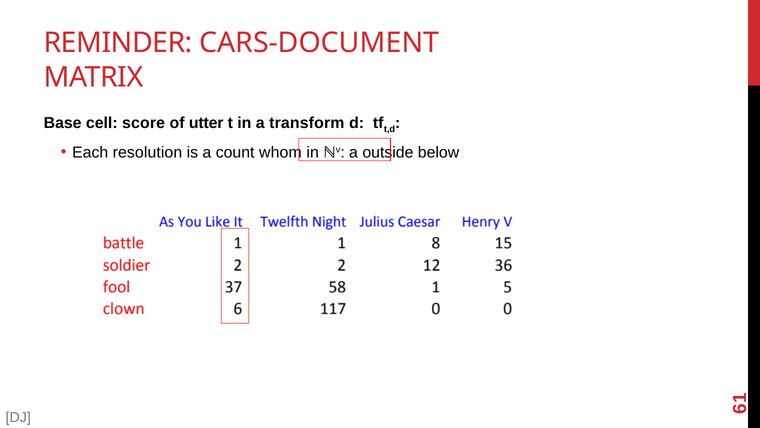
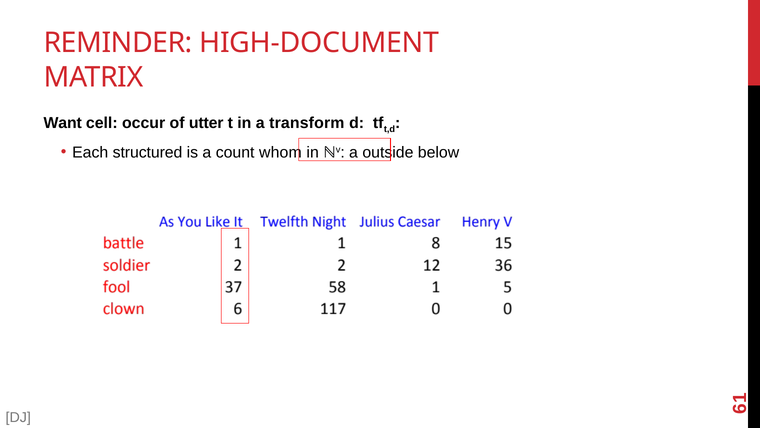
CARS-DOCUMENT: CARS-DOCUMENT -> HIGH-DOCUMENT (319, 43)
Base: Base -> Want (63, 123)
score: score -> occur (144, 123)
resolution: resolution -> structured (148, 152)
